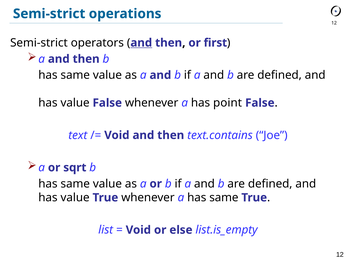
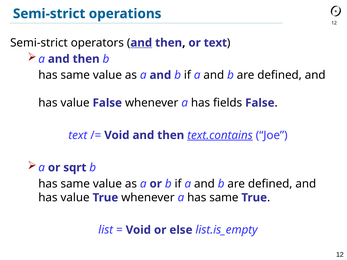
or first: first -> text (215, 43)
point: point -> fields (228, 103)
text.contains underline: none -> present (220, 135)
